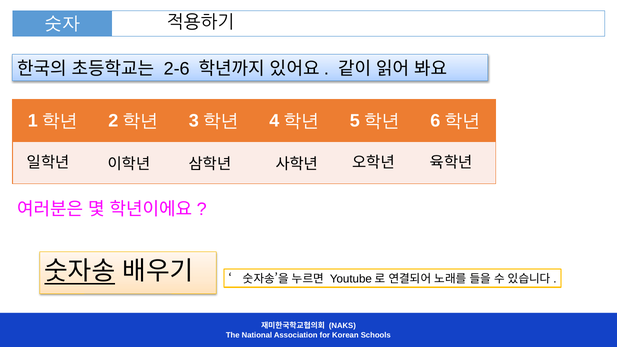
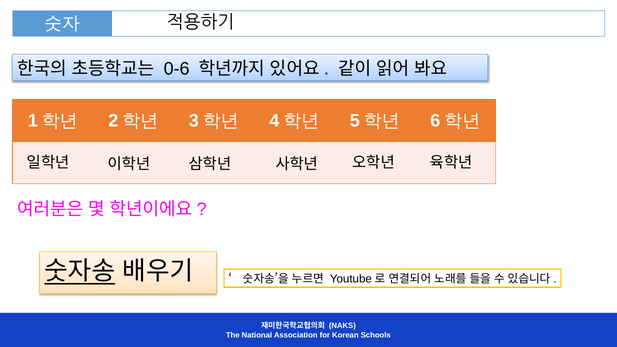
2-6: 2-6 -> 0-6 (177, 69)
